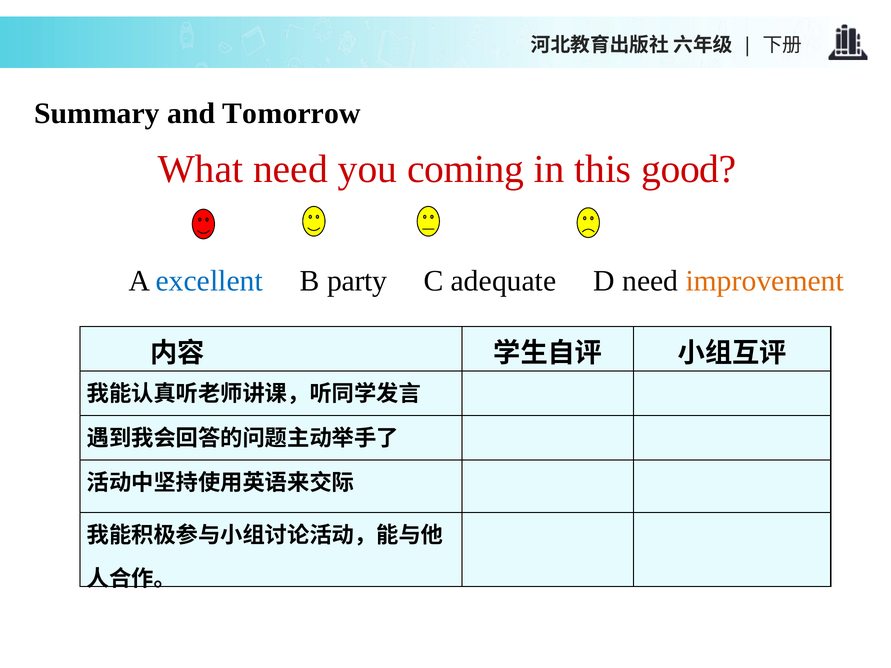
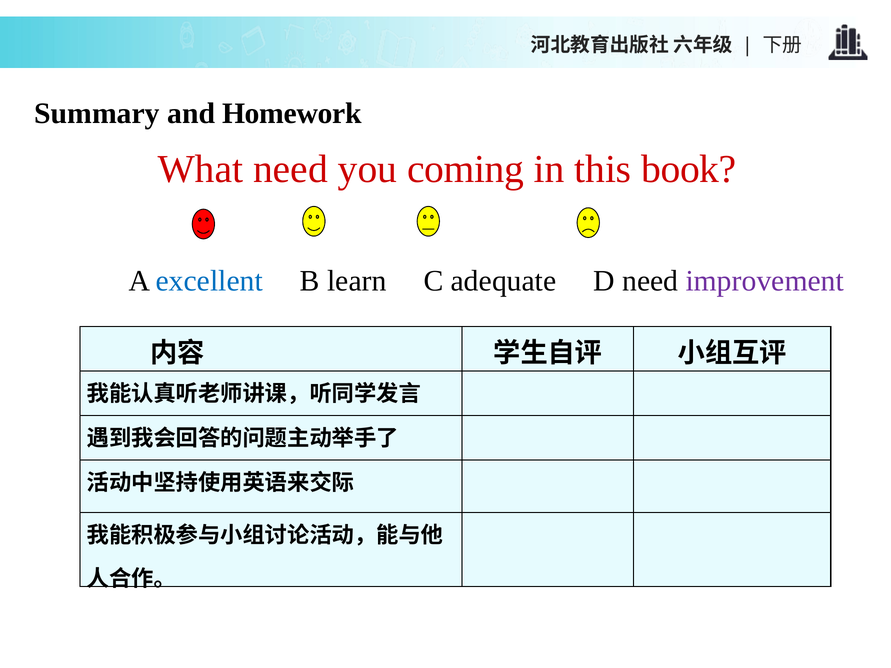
Tomorrow: Tomorrow -> Homework (292, 113)
good: good -> book (689, 169)
party: party -> learn (357, 281)
improvement colour: orange -> purple (765, 281)
